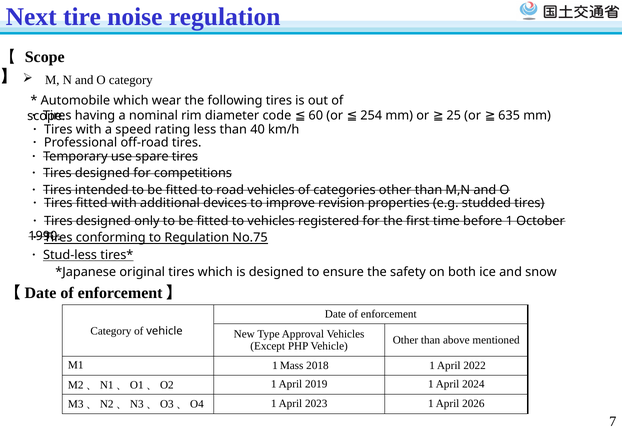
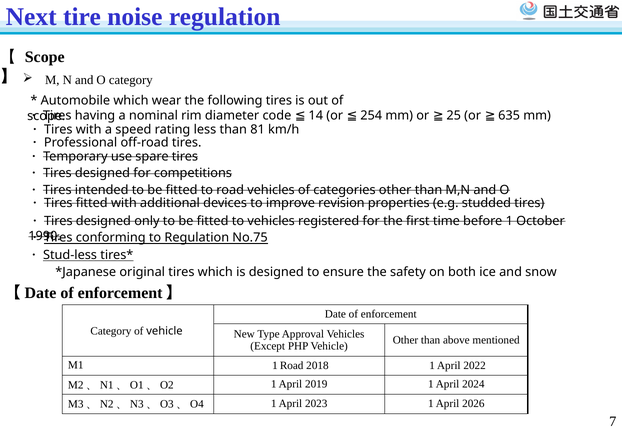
60: 60 -> 14 (316, 116)
40: 40 -> 81 (258, 130)
1 Mass: Mass -> Road (292, 366)
